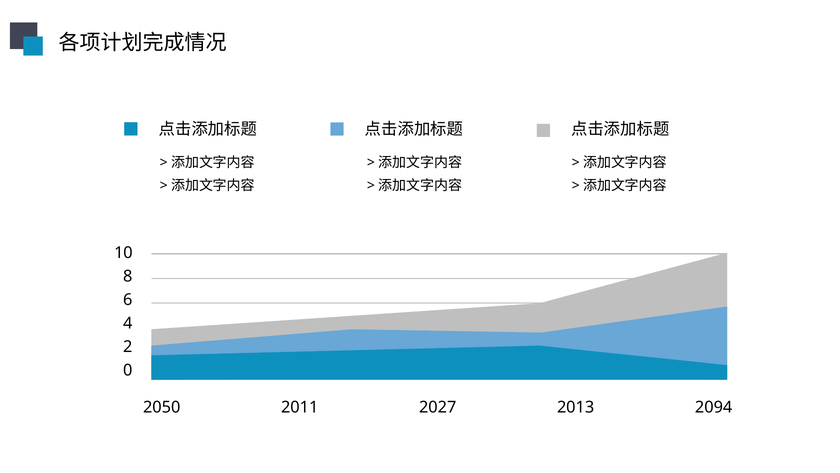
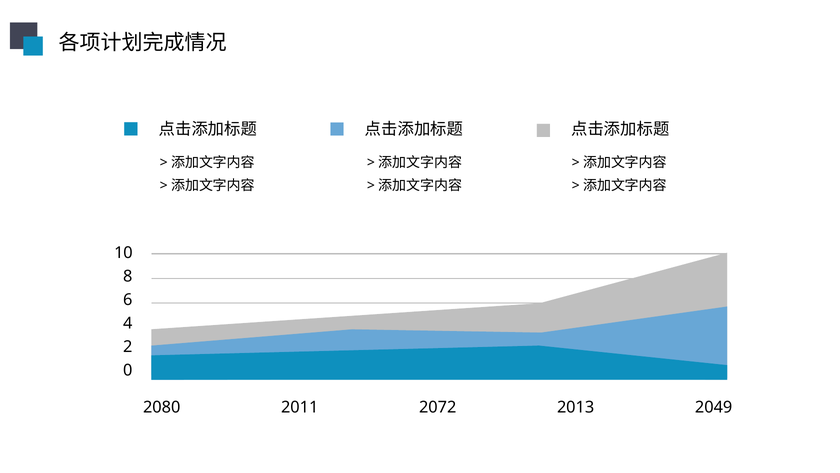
2050: 2050 -> 2080 (162, 407)
2027: 2027 -> 2072 (438, 407)
2094: 2094 -> 2049 (714, 407)
